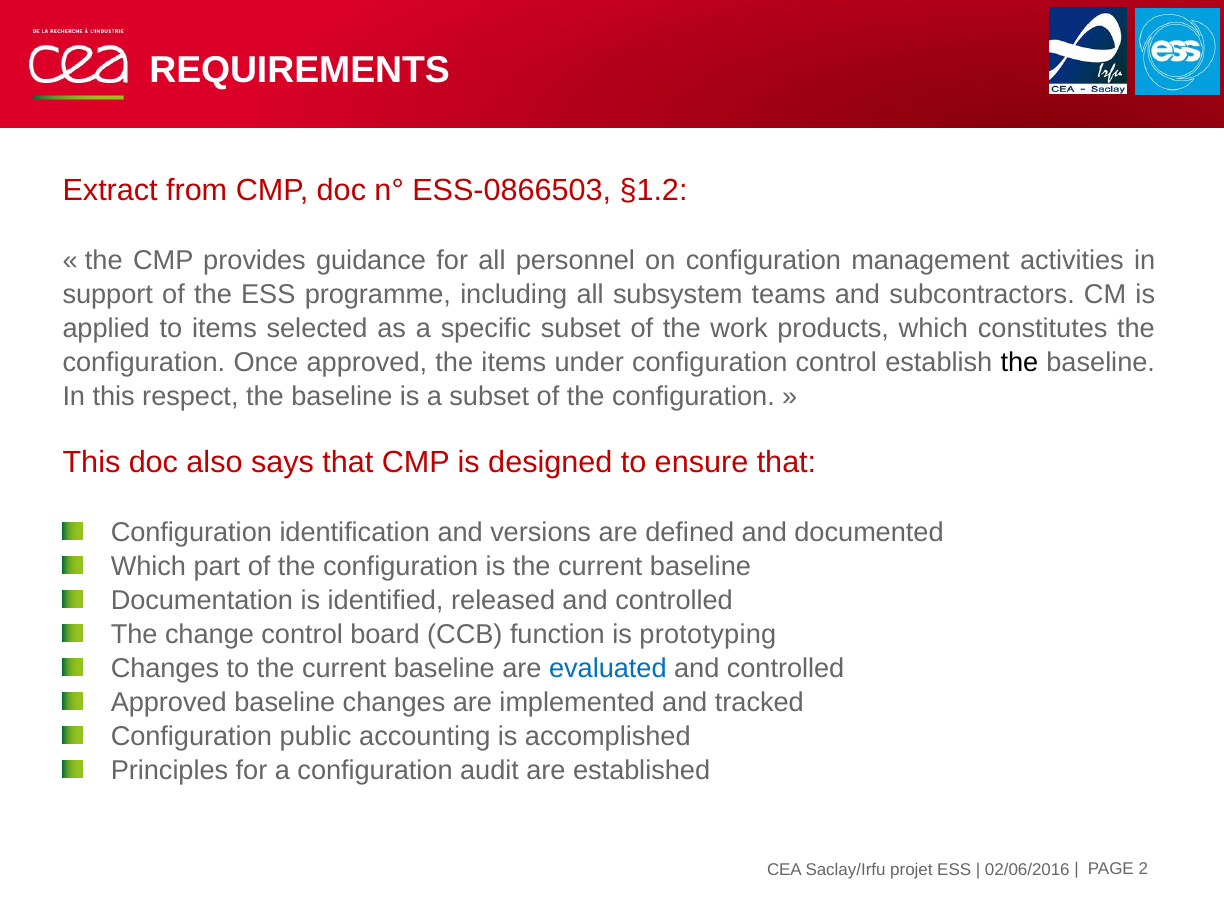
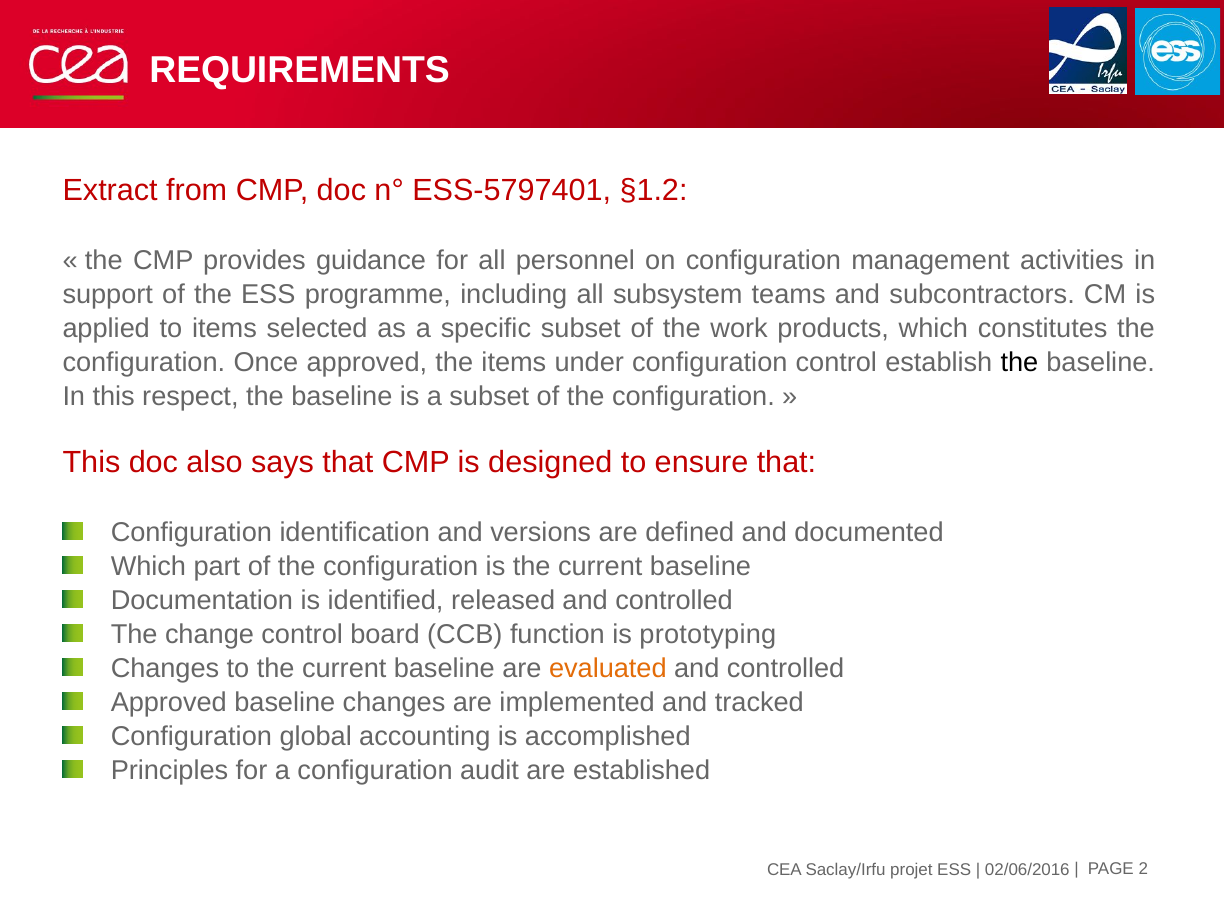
ESS-0866503: ESS-0866503 -> ESS-5797401 (512, 191)
evaluated colour: blue -> orange (608, 669)
public: public -> global (316, 737)
